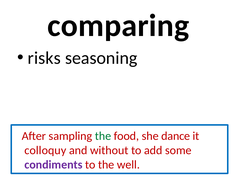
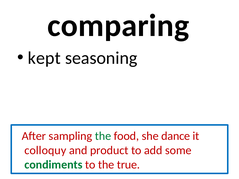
risks: risks -> kept (44, 58)
without: without -> product (109, 151)
condiments colour: purple -> green (53, 165)
well: well -> true (128, 165)
